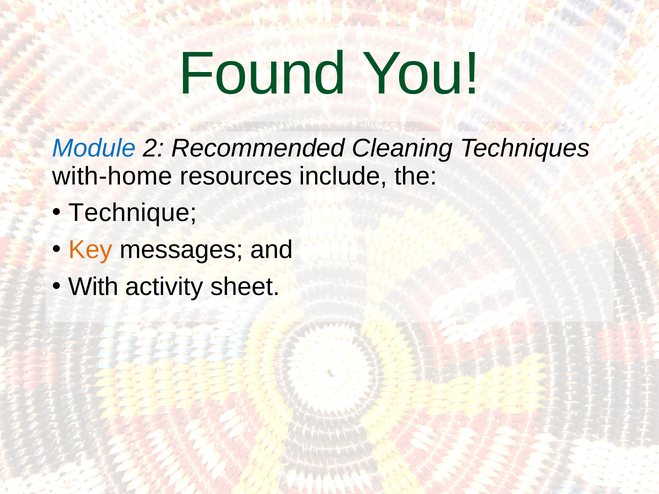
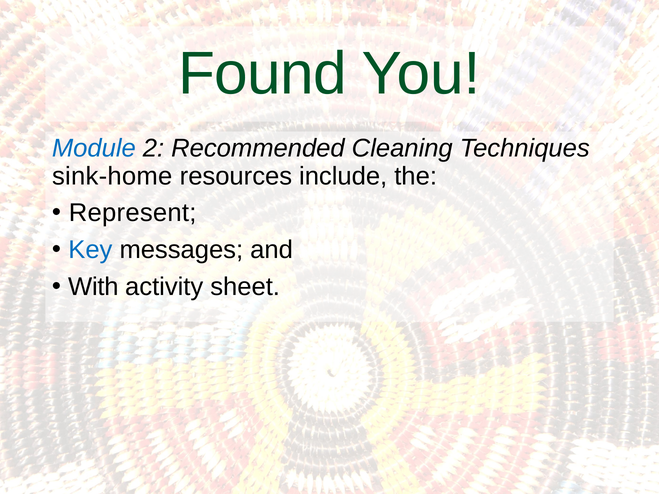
with-home: with-home -> sink-home (112, 176)
Technique: Technique -> Represent (133, 213)
Key colour: orange -> blue (90, 250)
